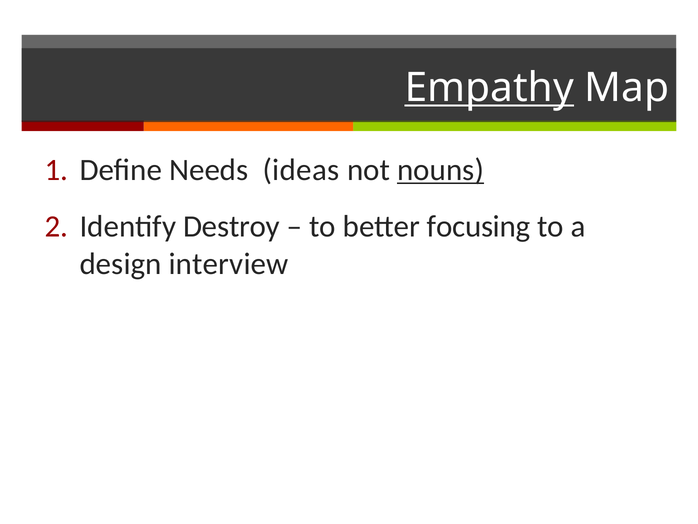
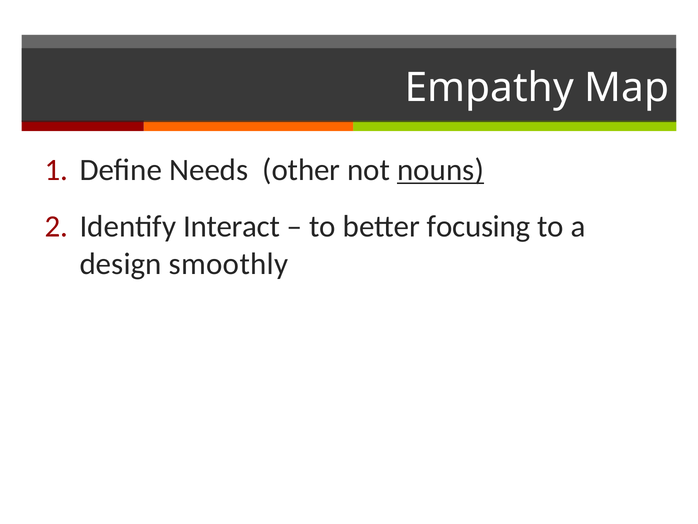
Empathy underline: present -> none (489, 88)
ideas: ideas -> other (301, 170)
Destroy: Destroy -> Interact (232, 226)
interview: interview -> smoothly (228, 264)
